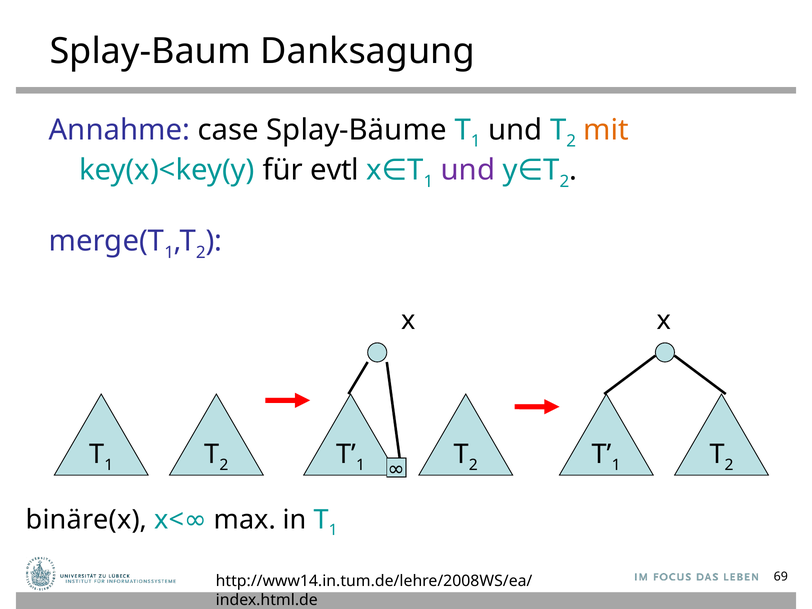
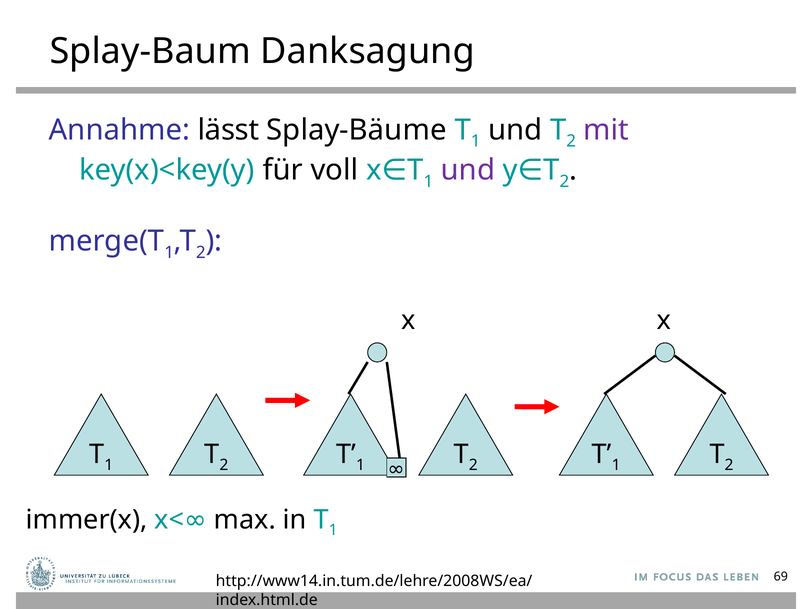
case: case -> lässt (228, 130)
mit colour: orange -> purple (606, 130)
evtl: evtl -> voll (335, 170)
binäre(x: binäre(x -> immer(x (87, 520)
